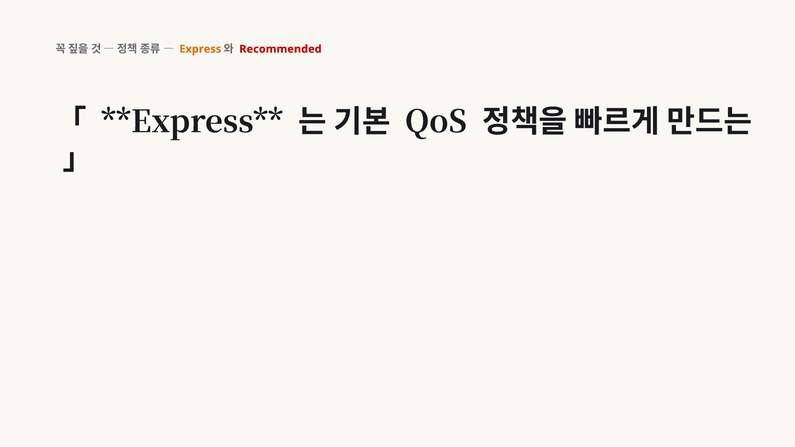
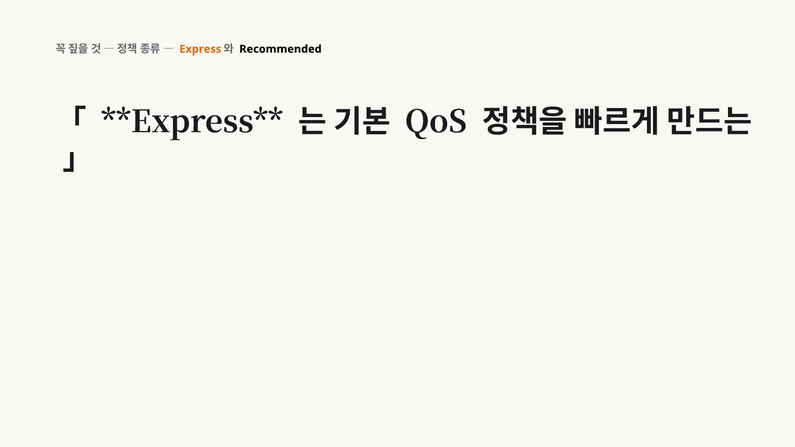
Recommended colour: red -> black (280, 49)
